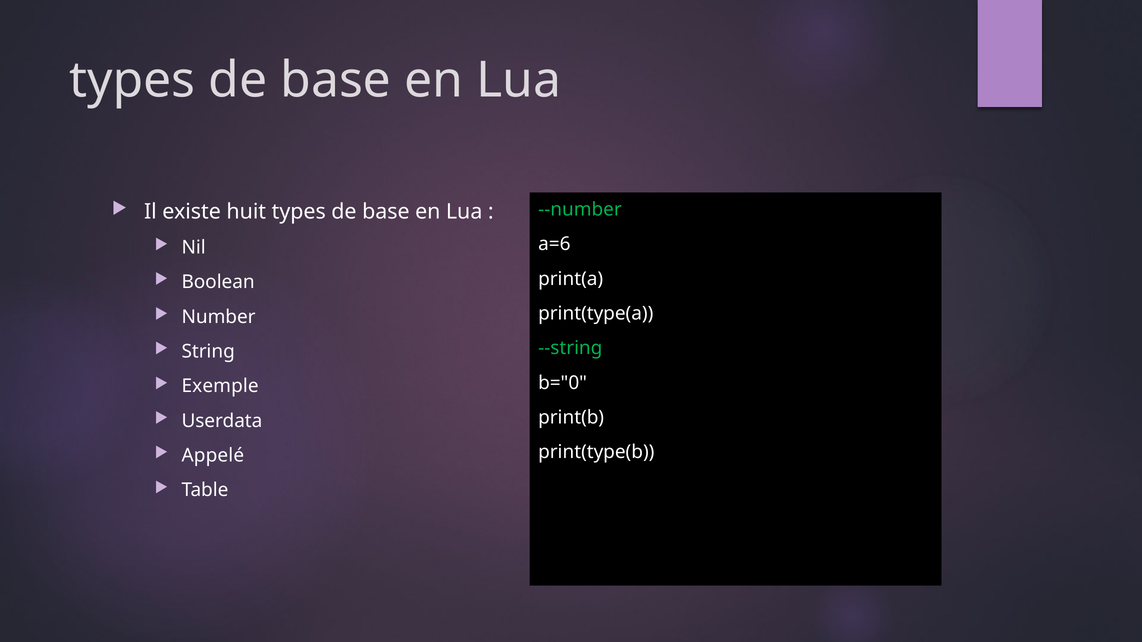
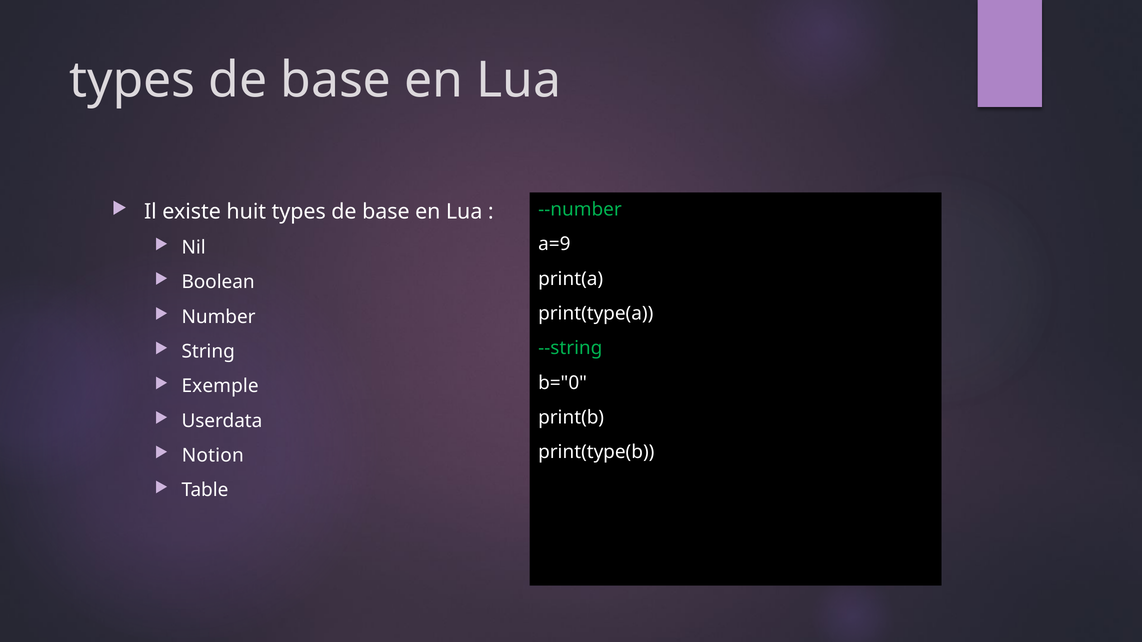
a=6: a=6 -> a=9 (554, 244)
Appelé: Appelé -> Notion (213, 456)
